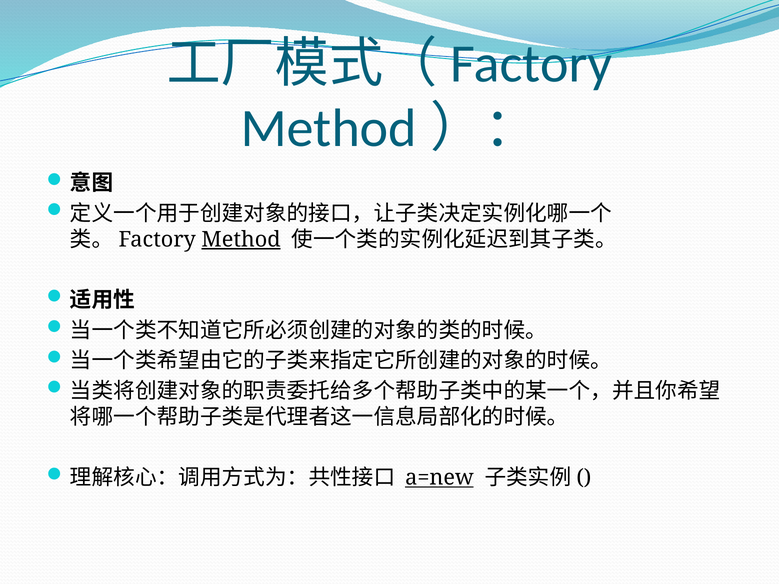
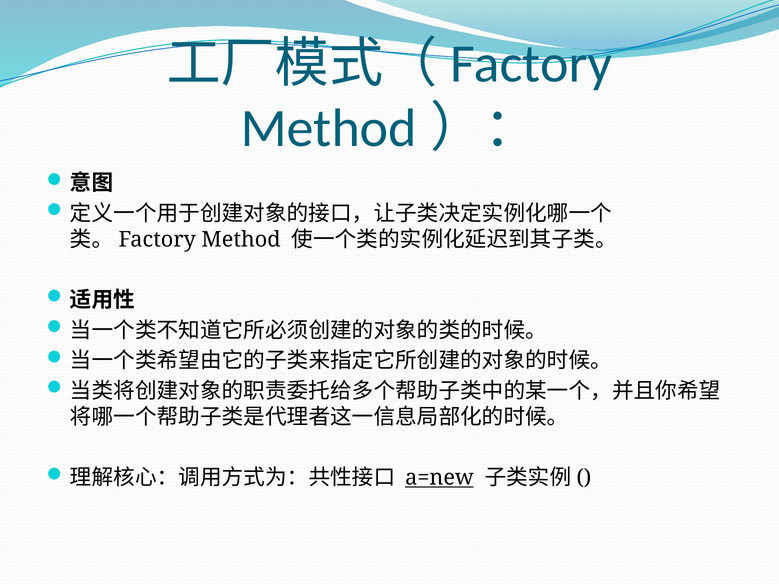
Method underline: present -> none (241, 240)
